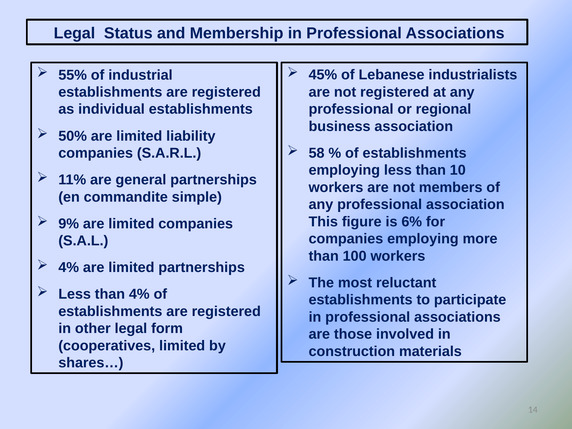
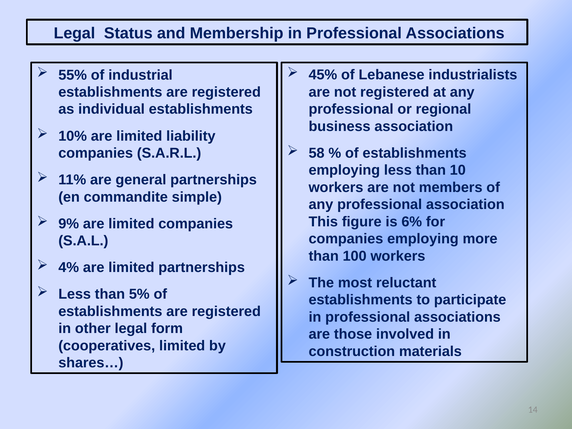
50%: 50% -> 10% (73, 136)
than 4%: 4% -> 5% (139, 294)
